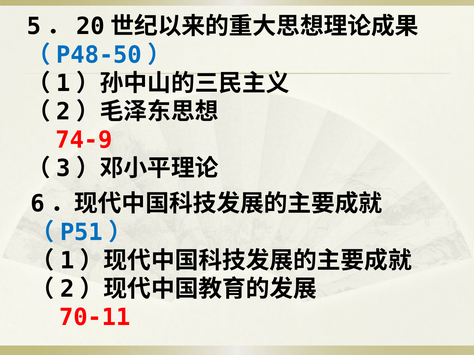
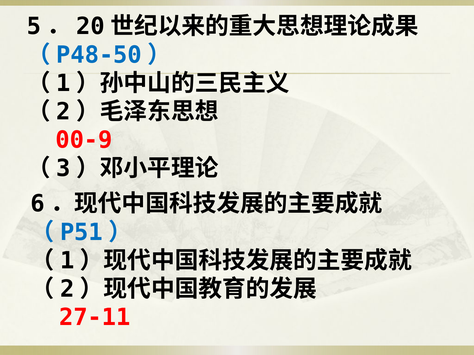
74-9: 74-9 -> 00-9 (84, 140)
70-11: 70-11 -> 27-11 (95, 318)
